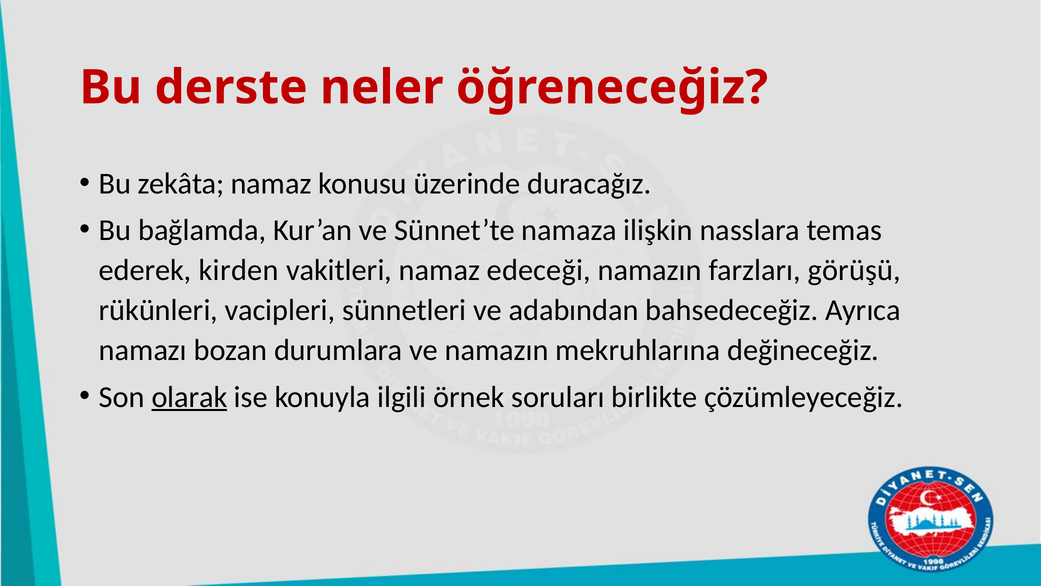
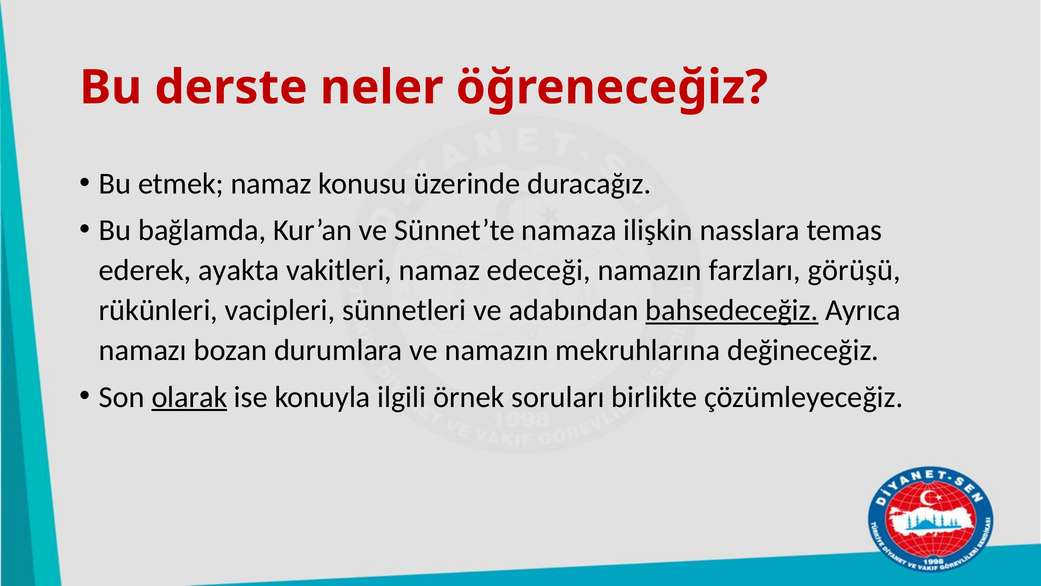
zekâta: zekâta -> etmek (181, 184)
kirden: kirden -> ayakta (239, 270)
bahsedeceğiz underline: none -> present (732, 310)
